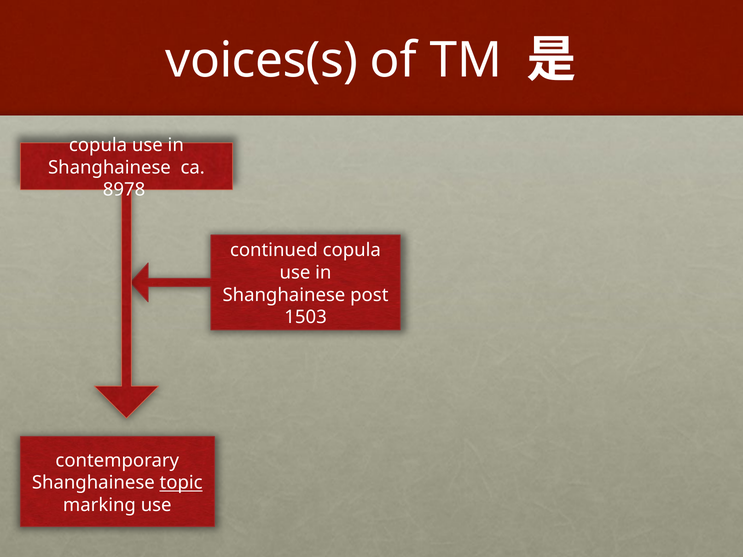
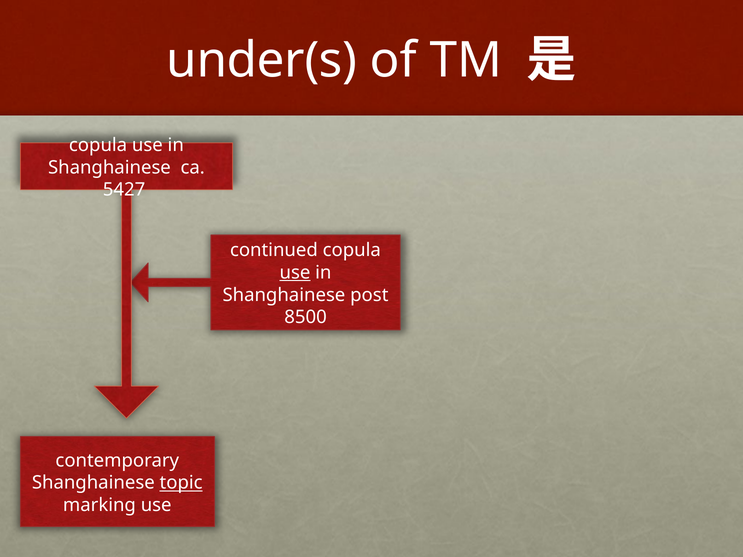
voices(s: voices(s -> under(s (262, 61)
8978: 8978 -> 5427 (124, 190)
use underline: none -> present (295, 273)
1503: 1503 -> 8500 (306, 317)
